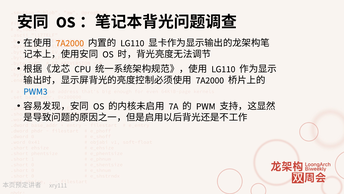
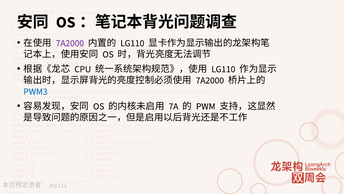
7A2000 colour: orange -> purple (70, 43)
